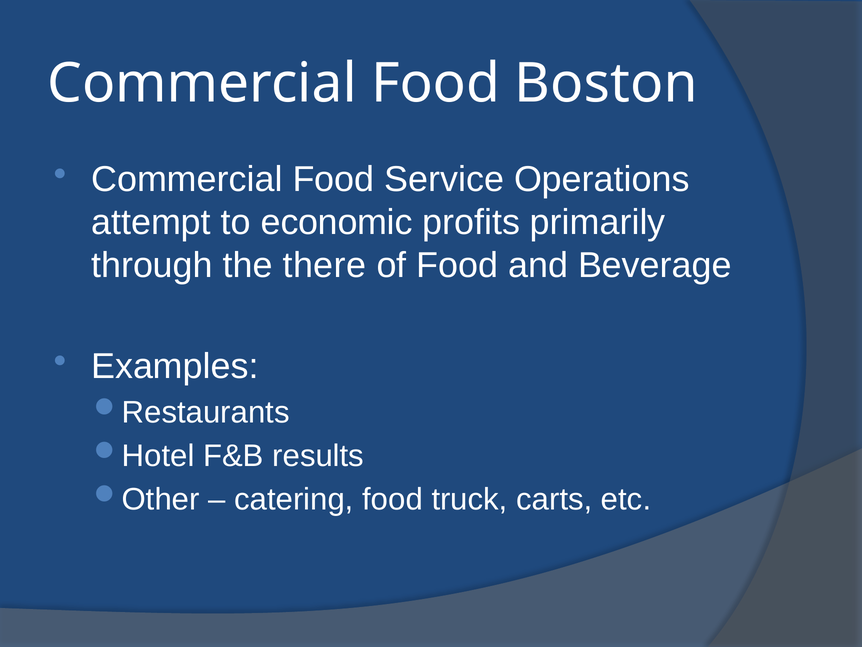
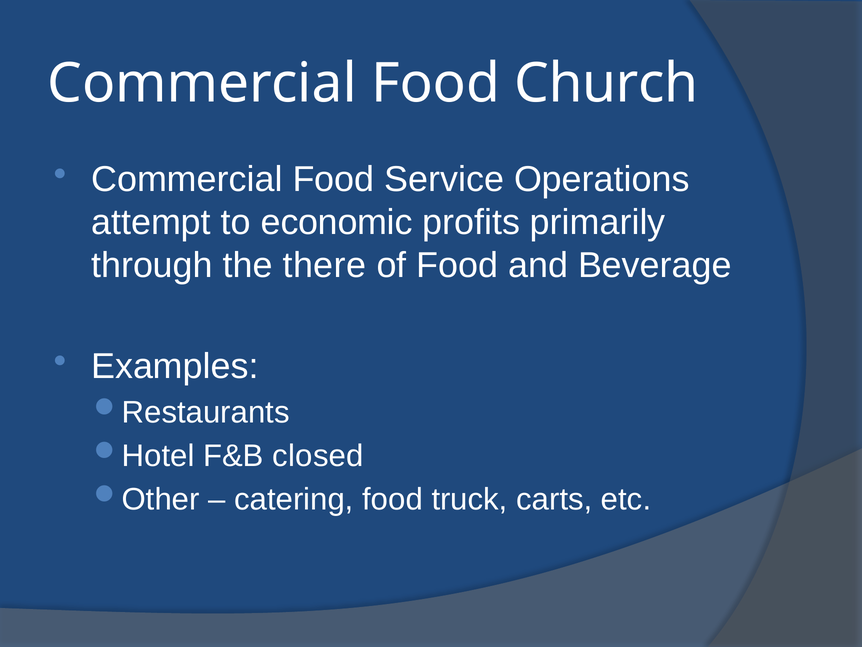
Boston: Boston -> Church (606, 84)
results: results -> closed (318, 456)
